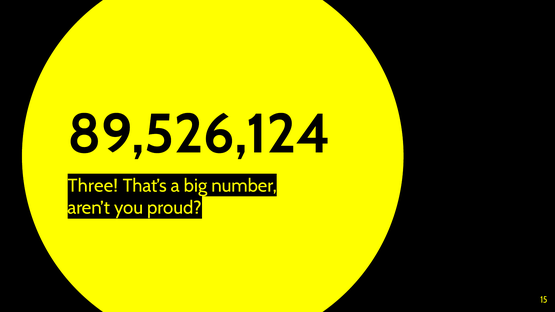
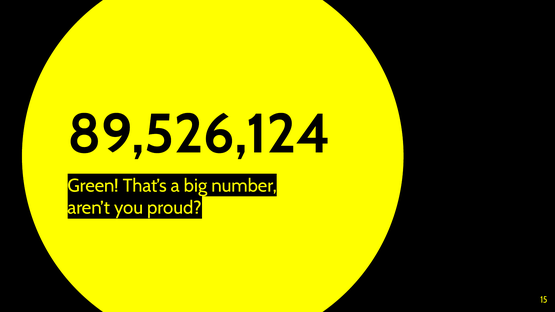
Three: Three -> Green (93, 186)
